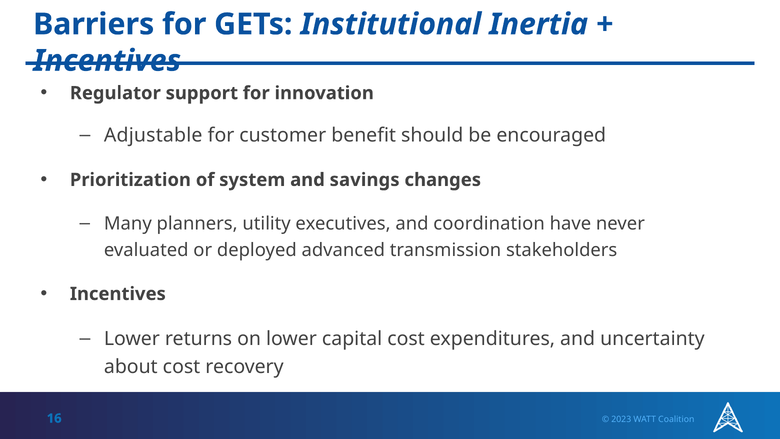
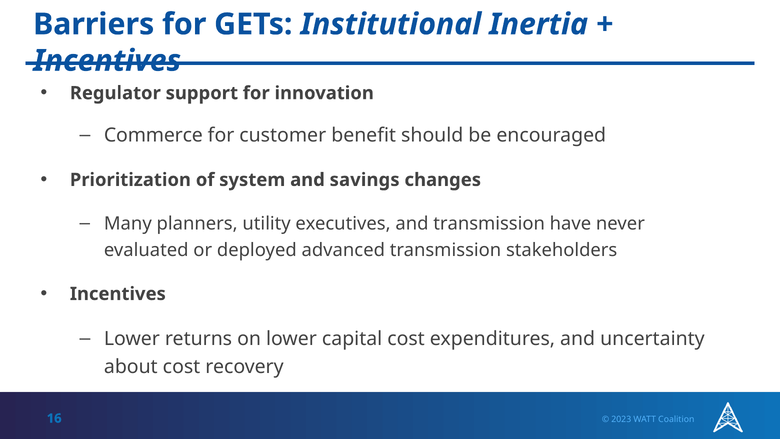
Adjustable: Adjustable -> Commerce (153, 135)
and coordination: coordination -> transmission (489, 223)
